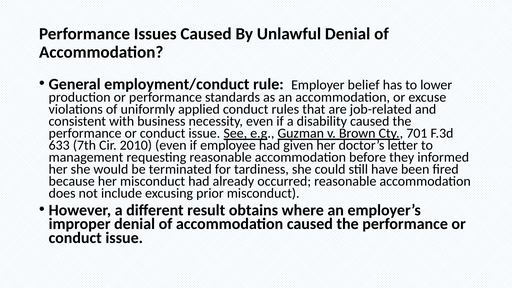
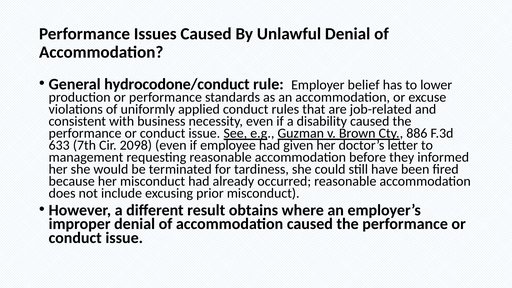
employment/conduct: employment/conduct -> hydrocodone/conduct (177, 84)
701: 701 -> 886 (417, 133)
2010: 2010 -> 2098 (136, 145)
